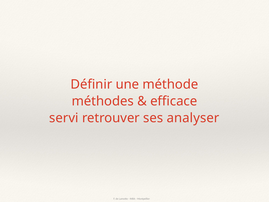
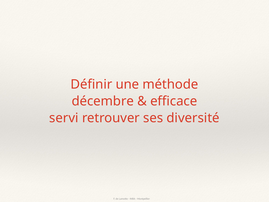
méthodes: méthodes -> décembre (103, 101)
analyser: analyser -> diversité (193, 118)
